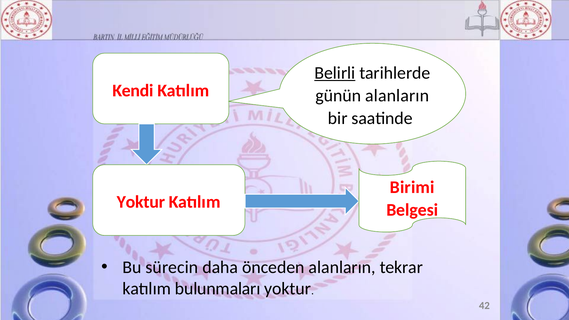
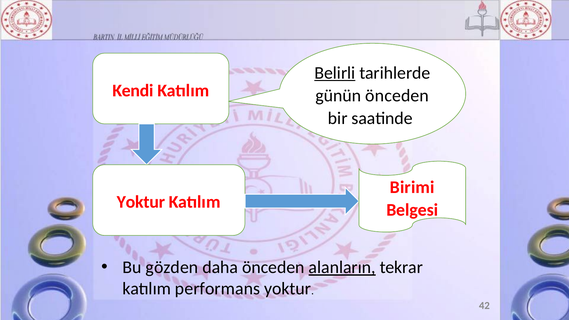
günün alanların: alanların -> önceden (397, 96)
sürecin: sürecin -> gözden (172, 267)
alanların underline: none -> present (342, 267)
bulunmaları: bulunmaları -> performans (218, 289)
